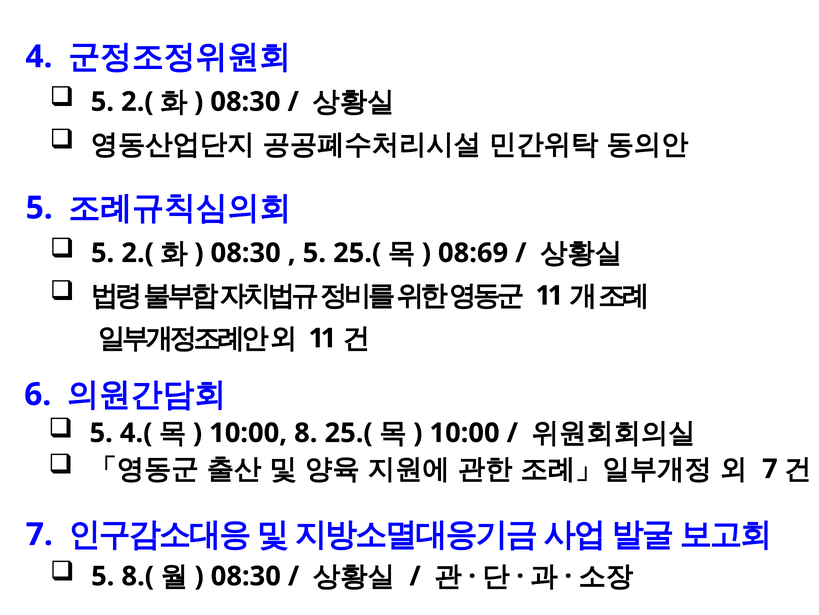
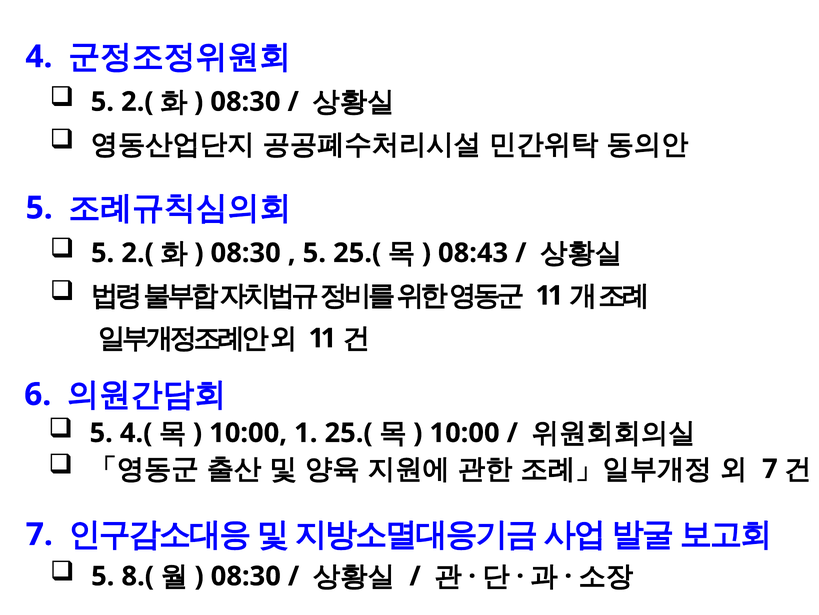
08:69: 08:69 -> 08:43 (473, 253)
8: 8 -> 1 (306, 432)
